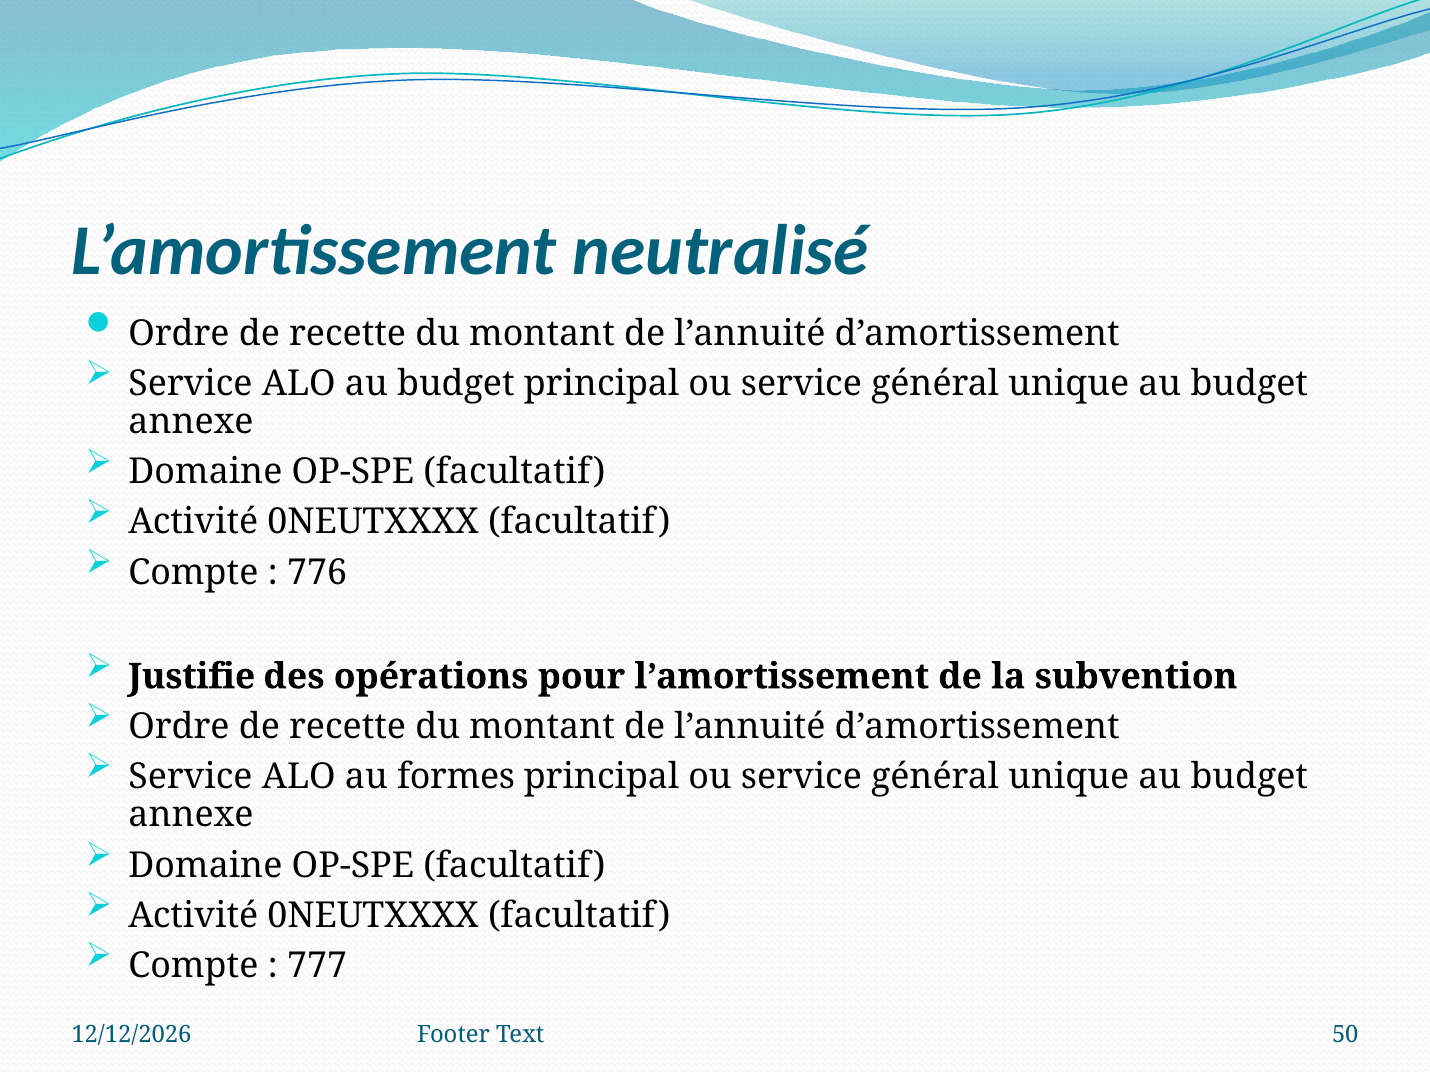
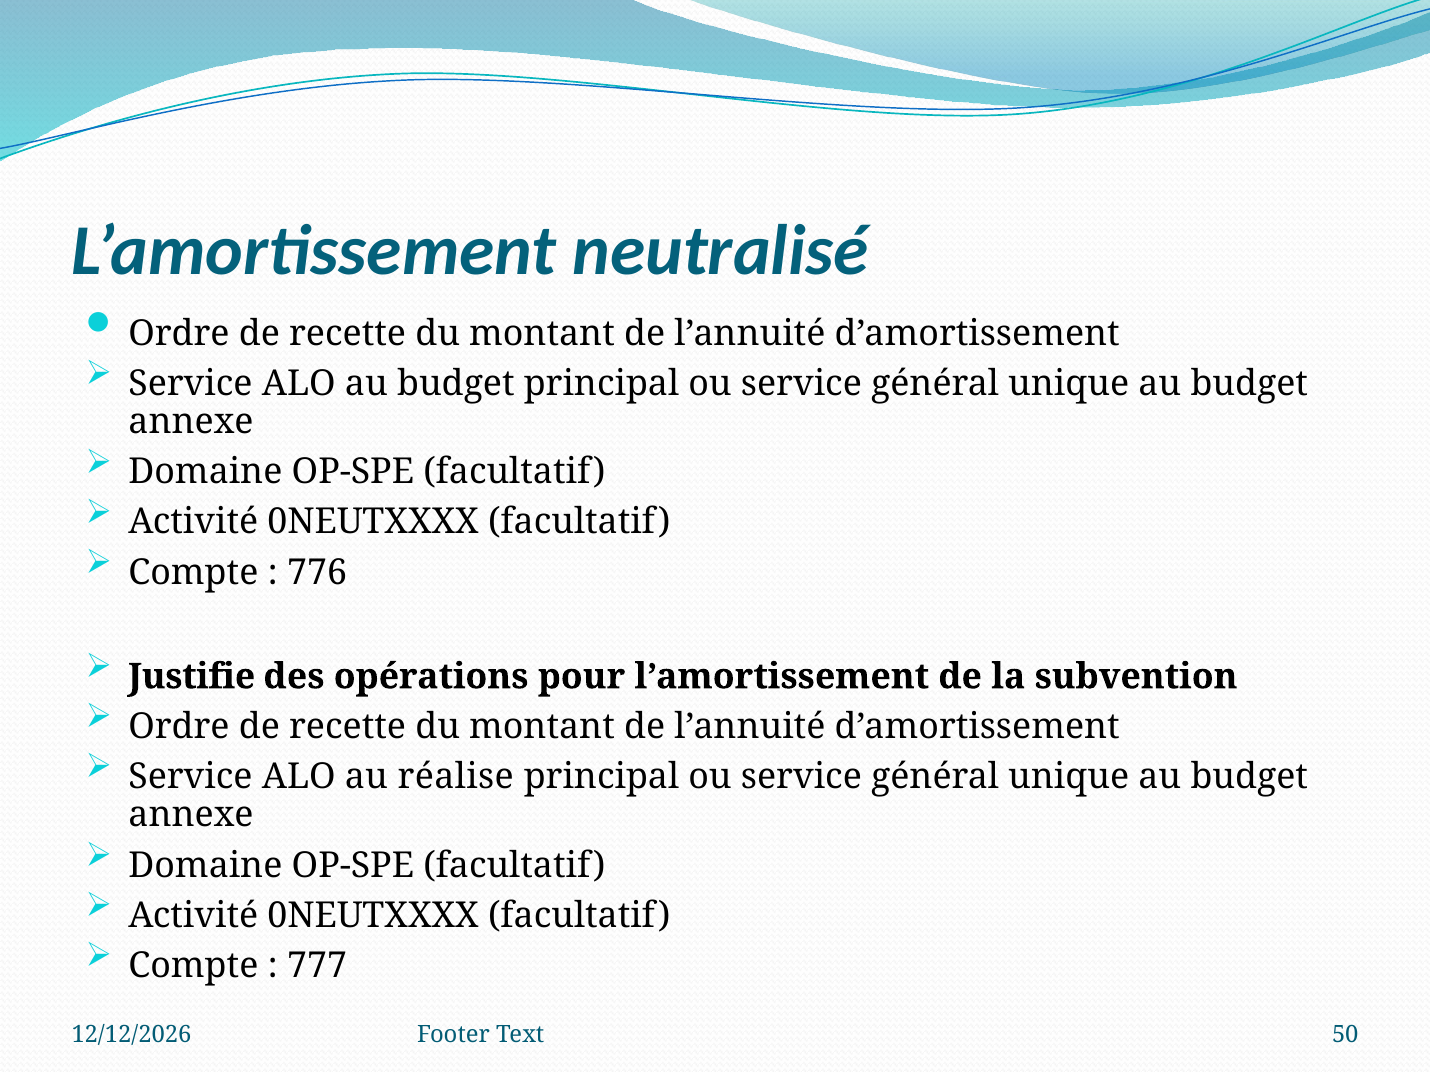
formes: formes -> réalise (456, 777)
